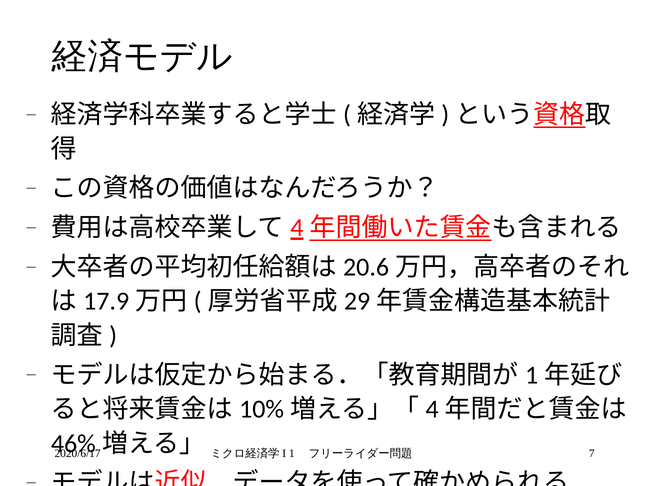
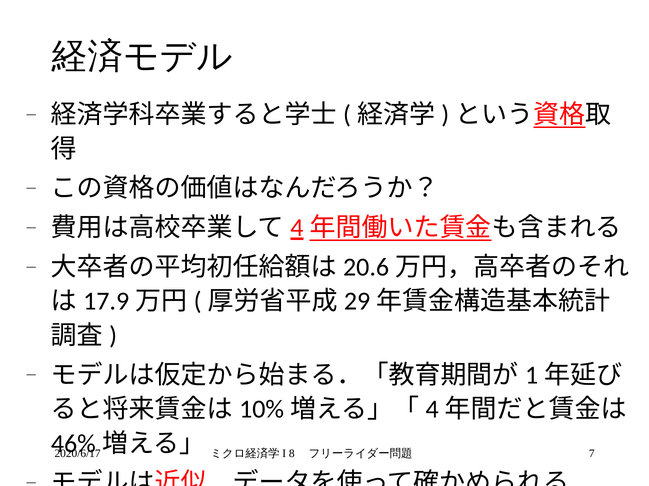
1: 1 -> 8 (292, 454)
